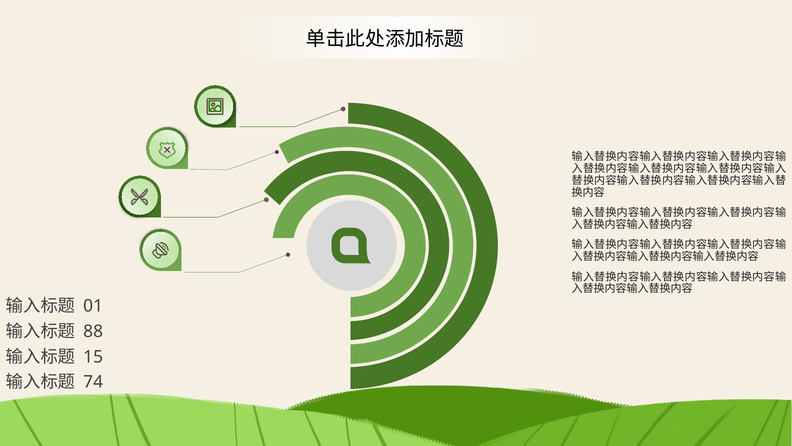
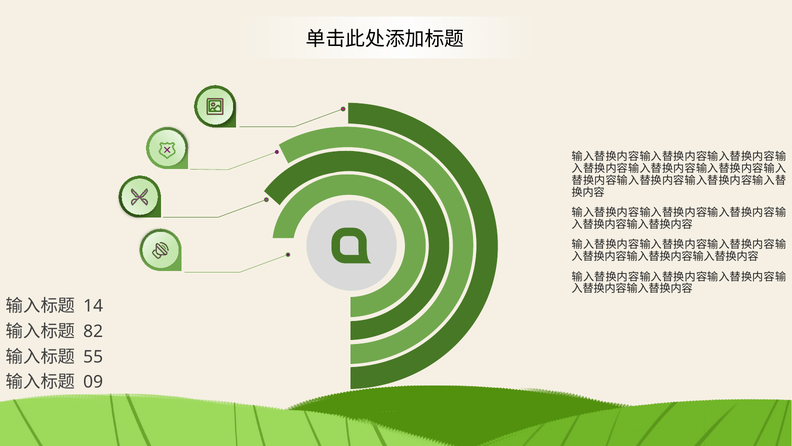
01: 01 -> 14 (93, 306)
88: 88 -> 82 (93, 331)
15: 15 -> 55 (93, 357)
74: 74 -> 09 (93, 382)
